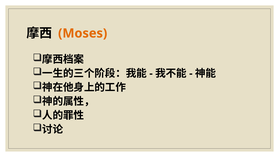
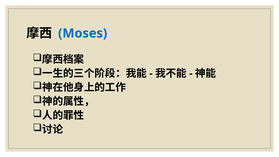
Moses colour: orange -> blue (83, 33)
